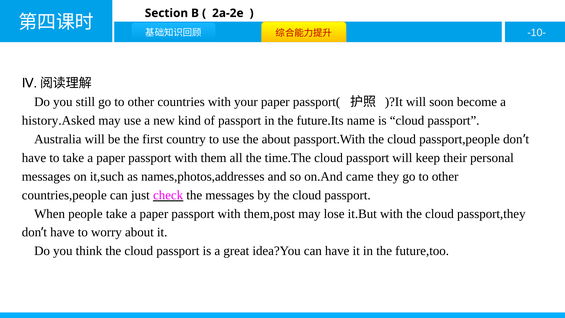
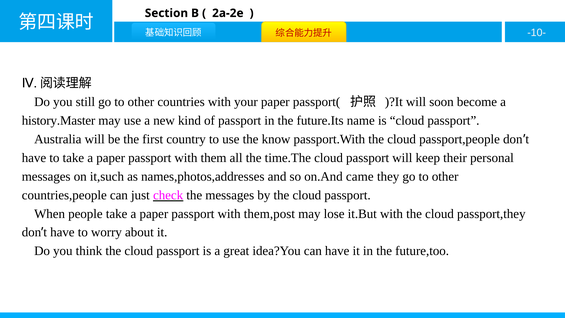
history.Asked: history.Asked -> history.Master (59, 120)
the about: about -> know (276, 139)
